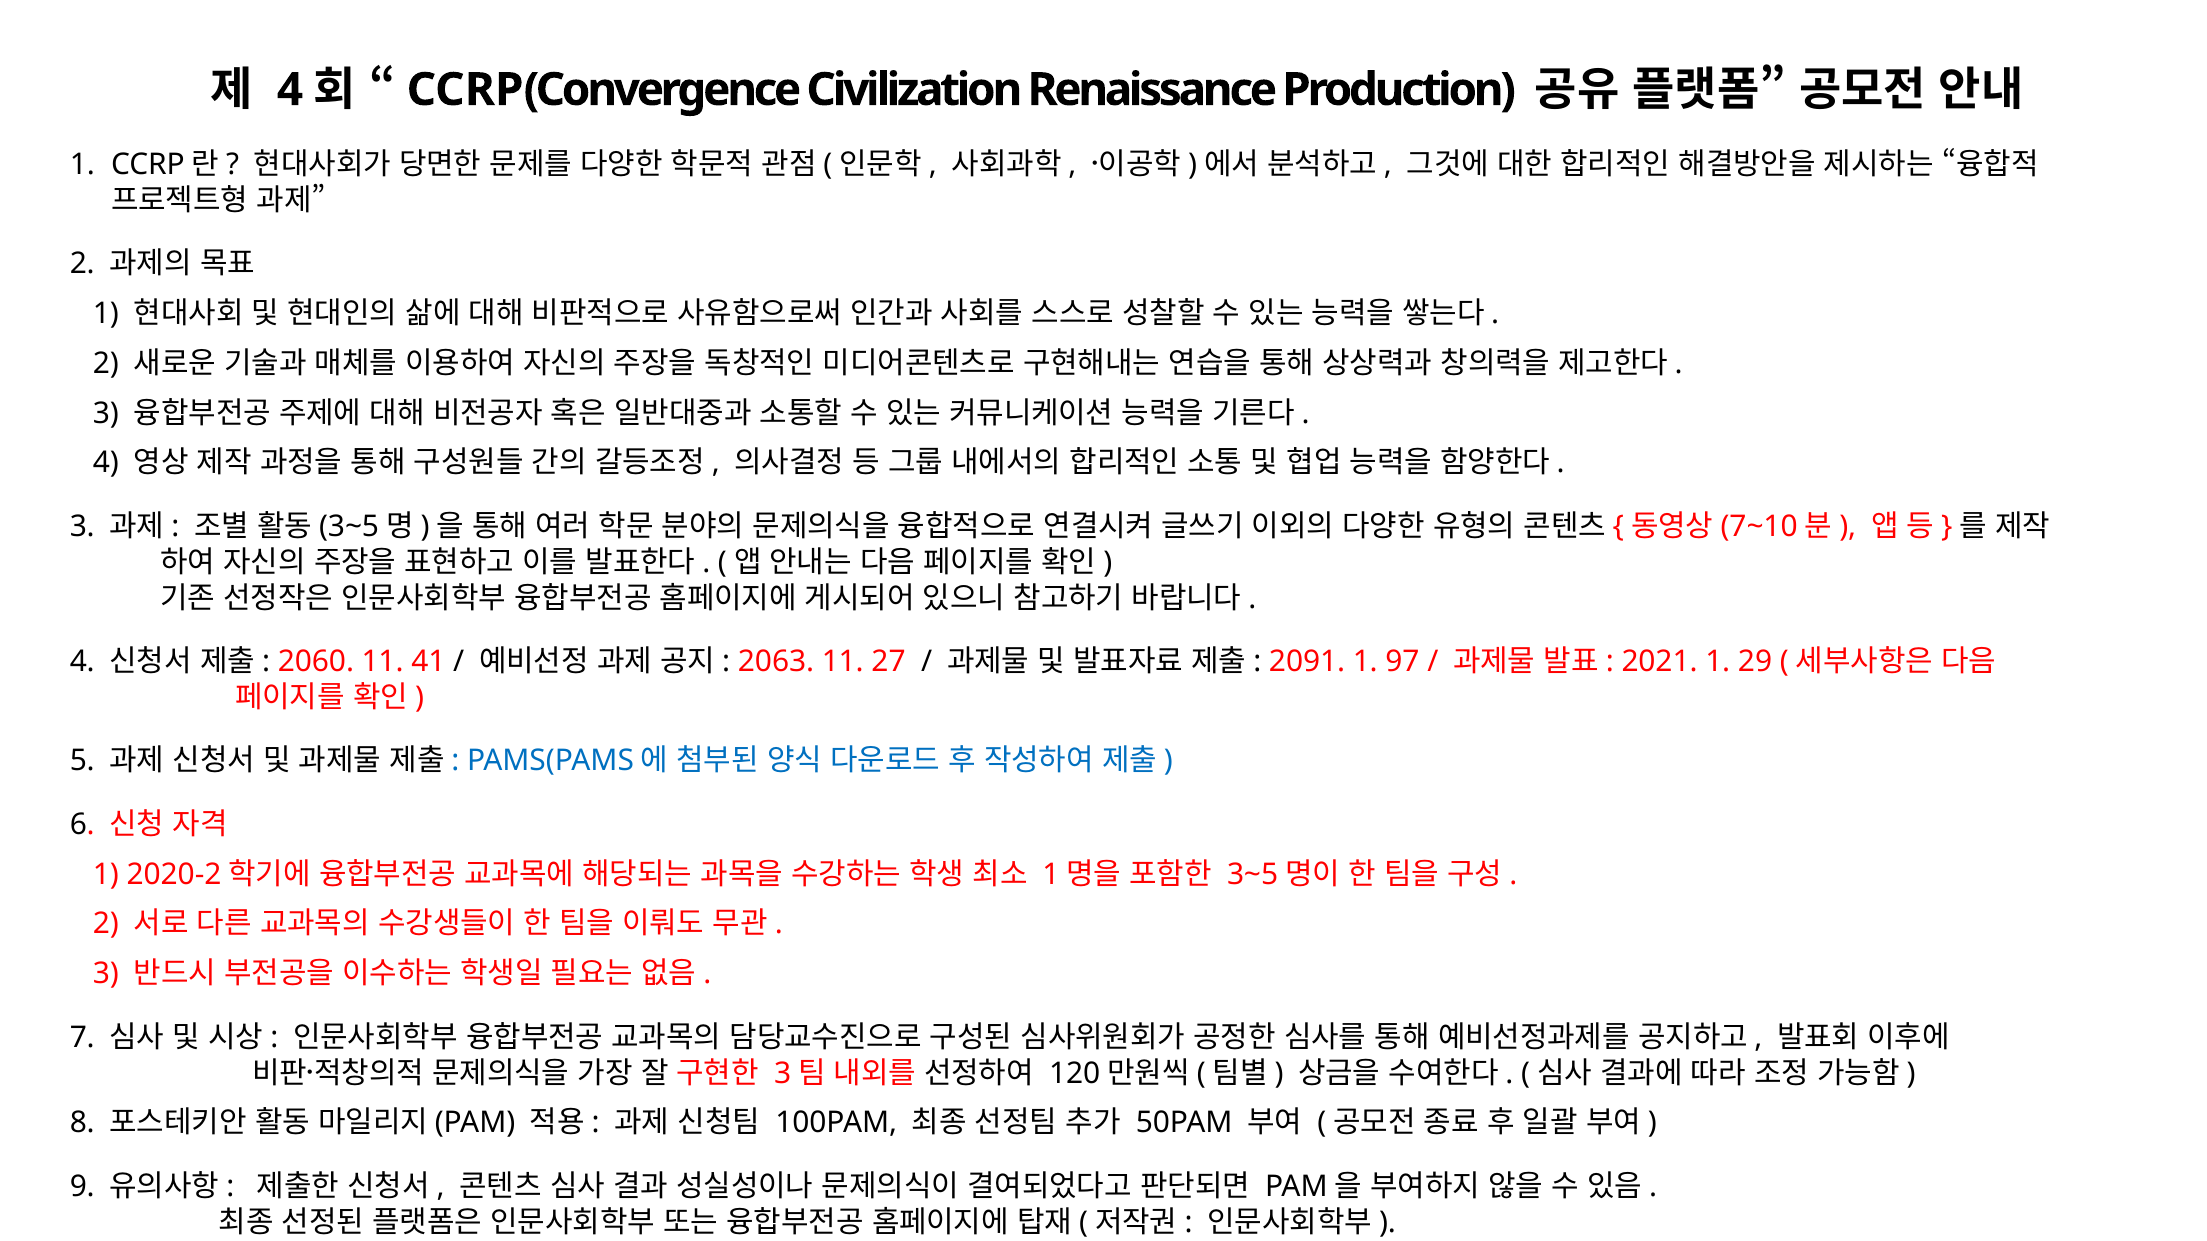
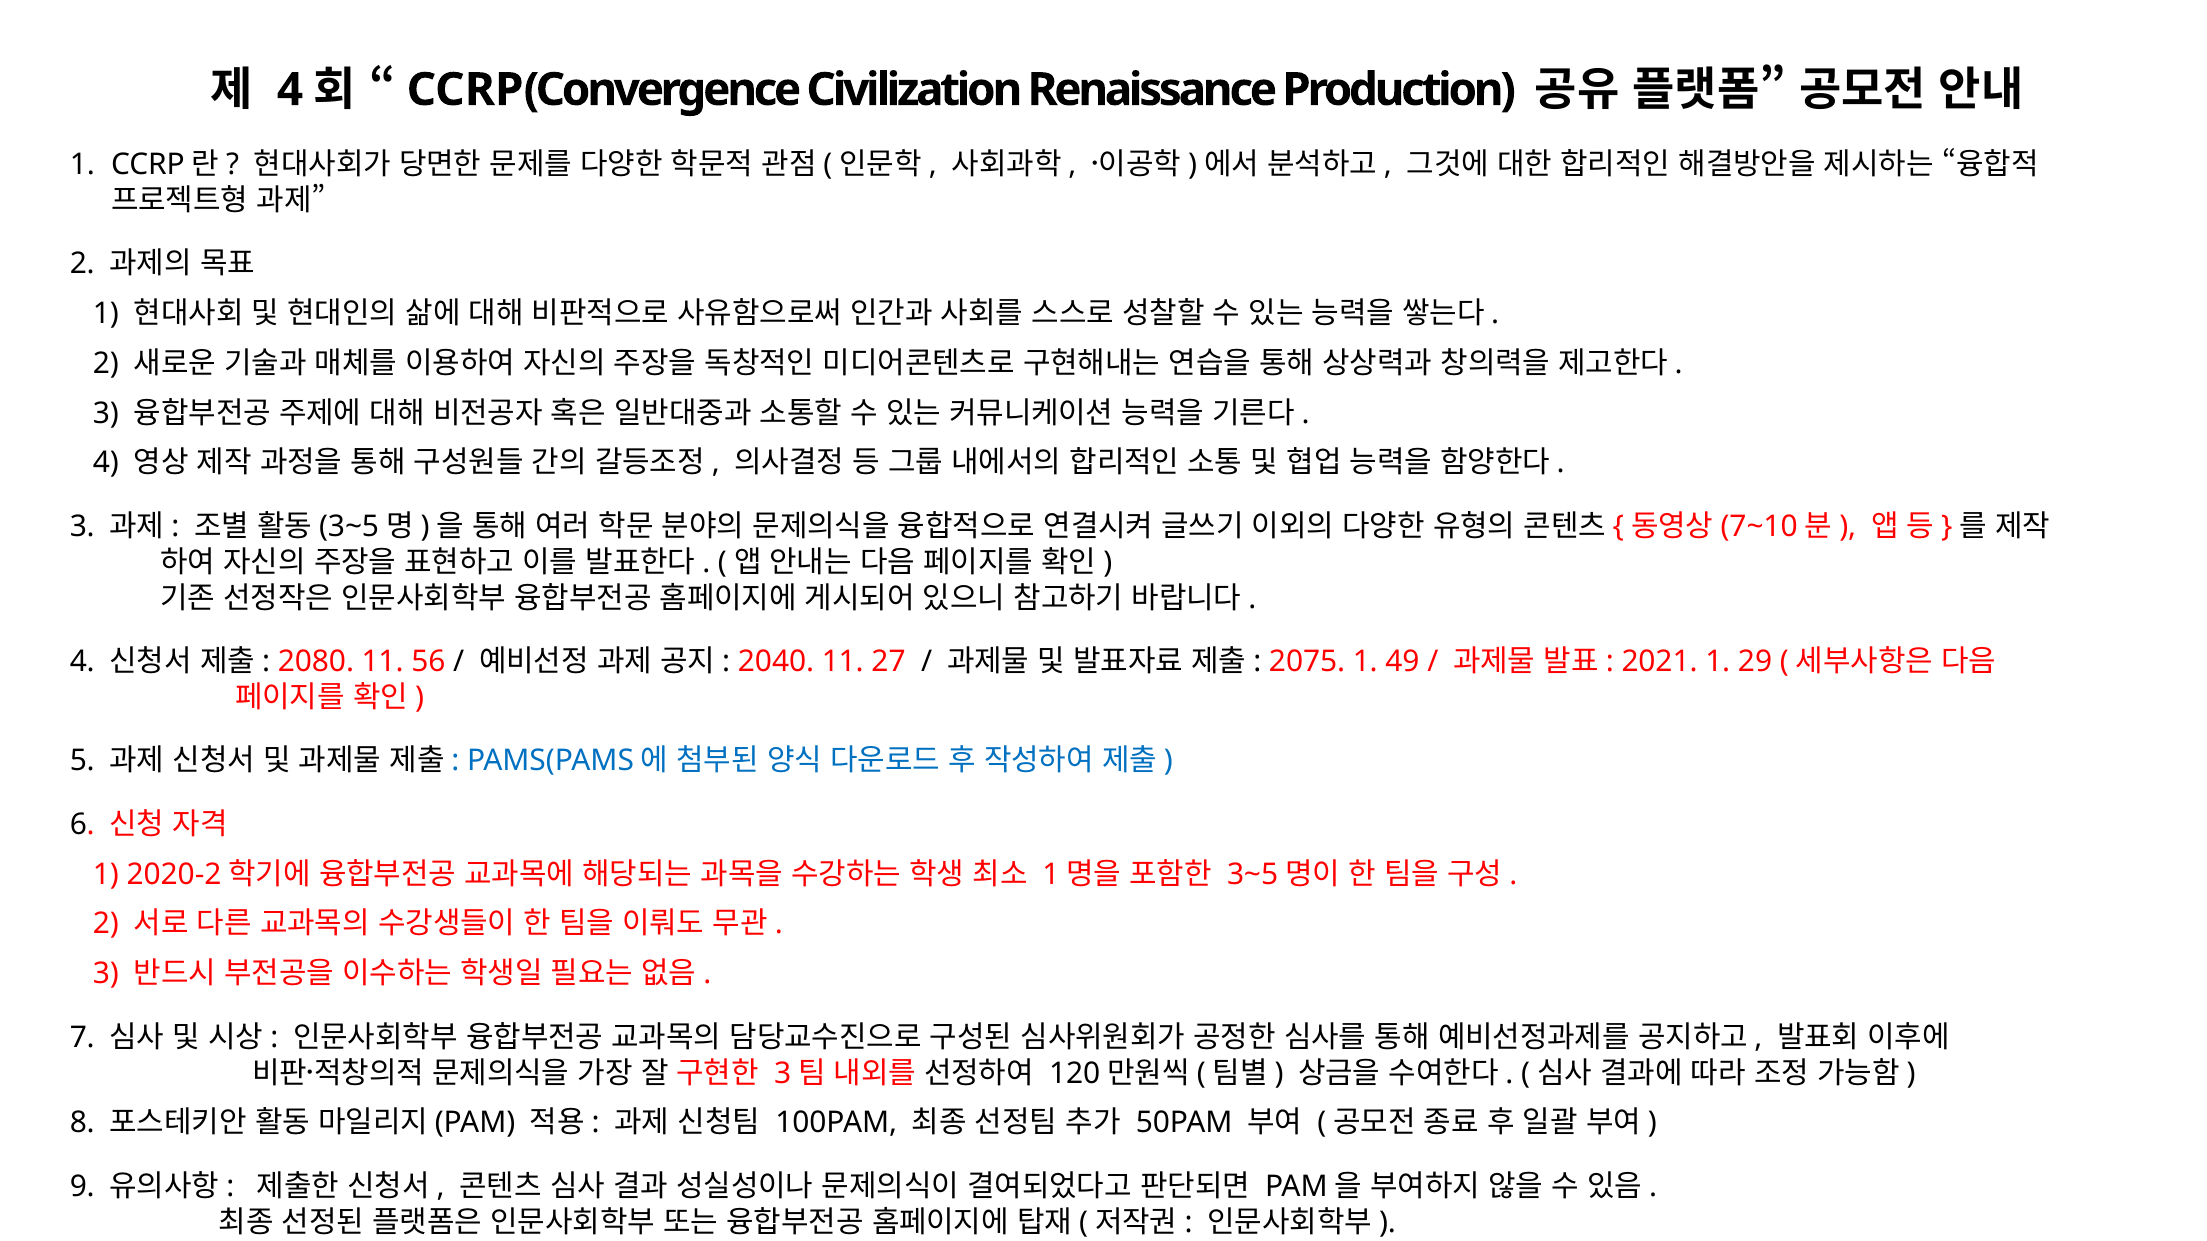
2060: 2060 -> 2080 (316, 662)
41: 41 -> 56 (428, 662)
2063: 2063 -> 2040 (776, 662)
2091: 2091 -> 2075 (1307, 662)
97: 97 -> 49 (1402, 662)
